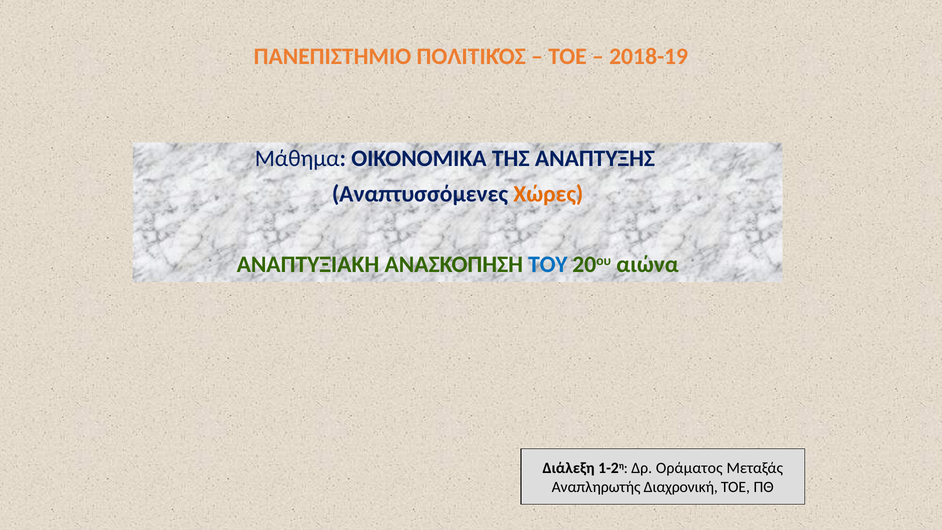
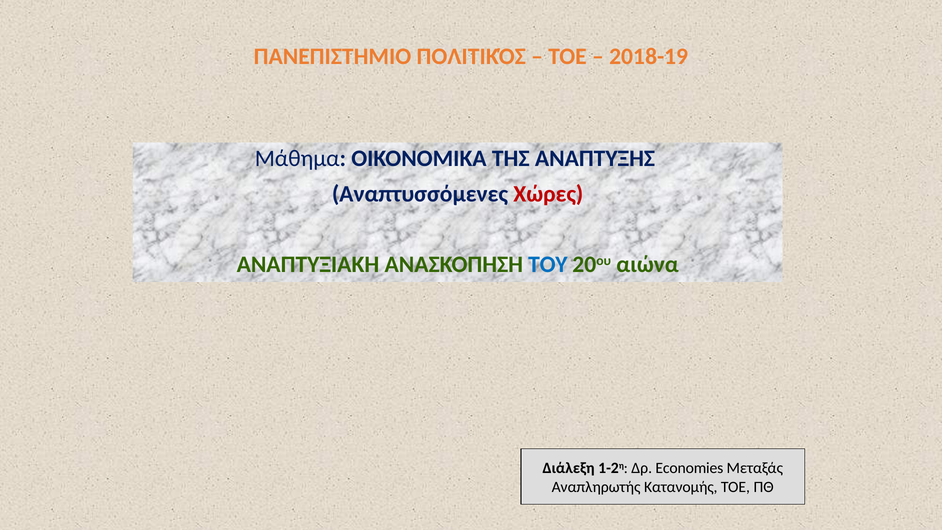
Χώρες colour: orange -> red (548, 194)
Οράματος: Οράματος -> Economies (689, 468)
Διαχρονική: Διαχρονική -> Κατανομής (681, 487)
